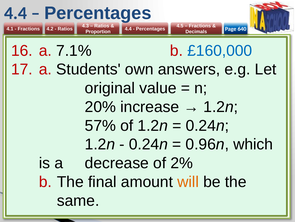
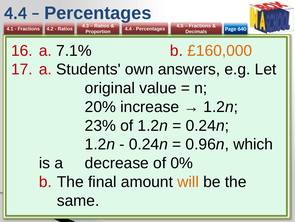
£160,000 colour: blue -> orange (220, 50)
57%: 57% -> 23% (100, 125)
2%: 2% -> 0% (182, 163)
